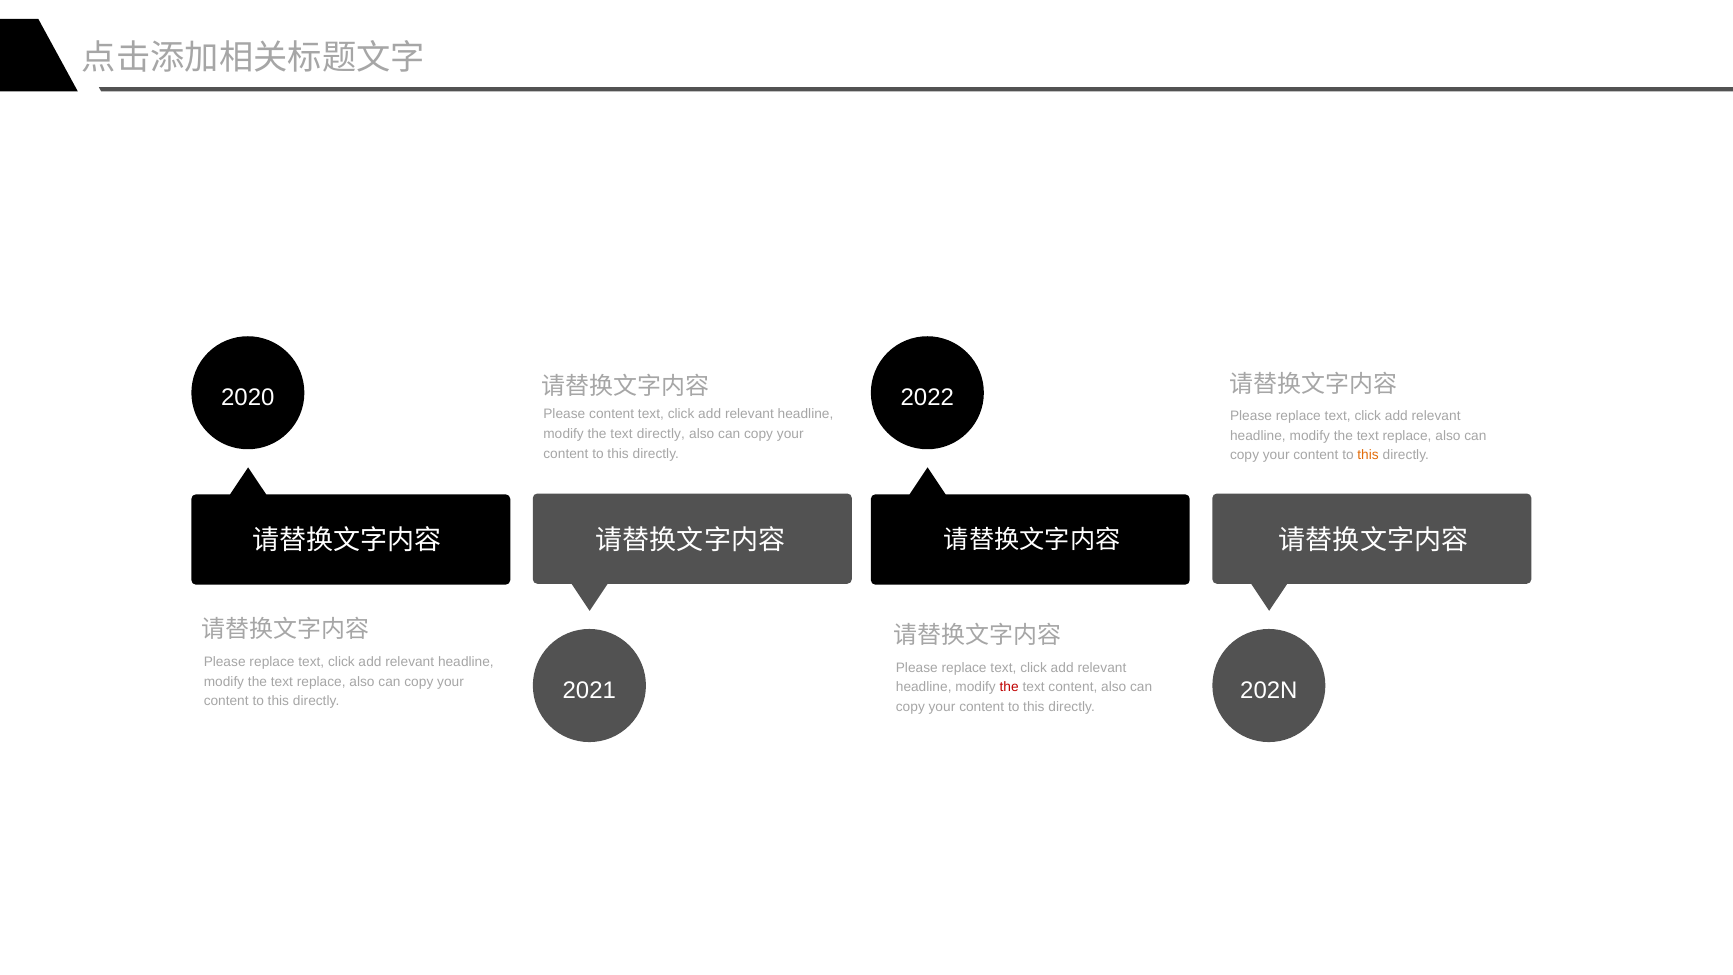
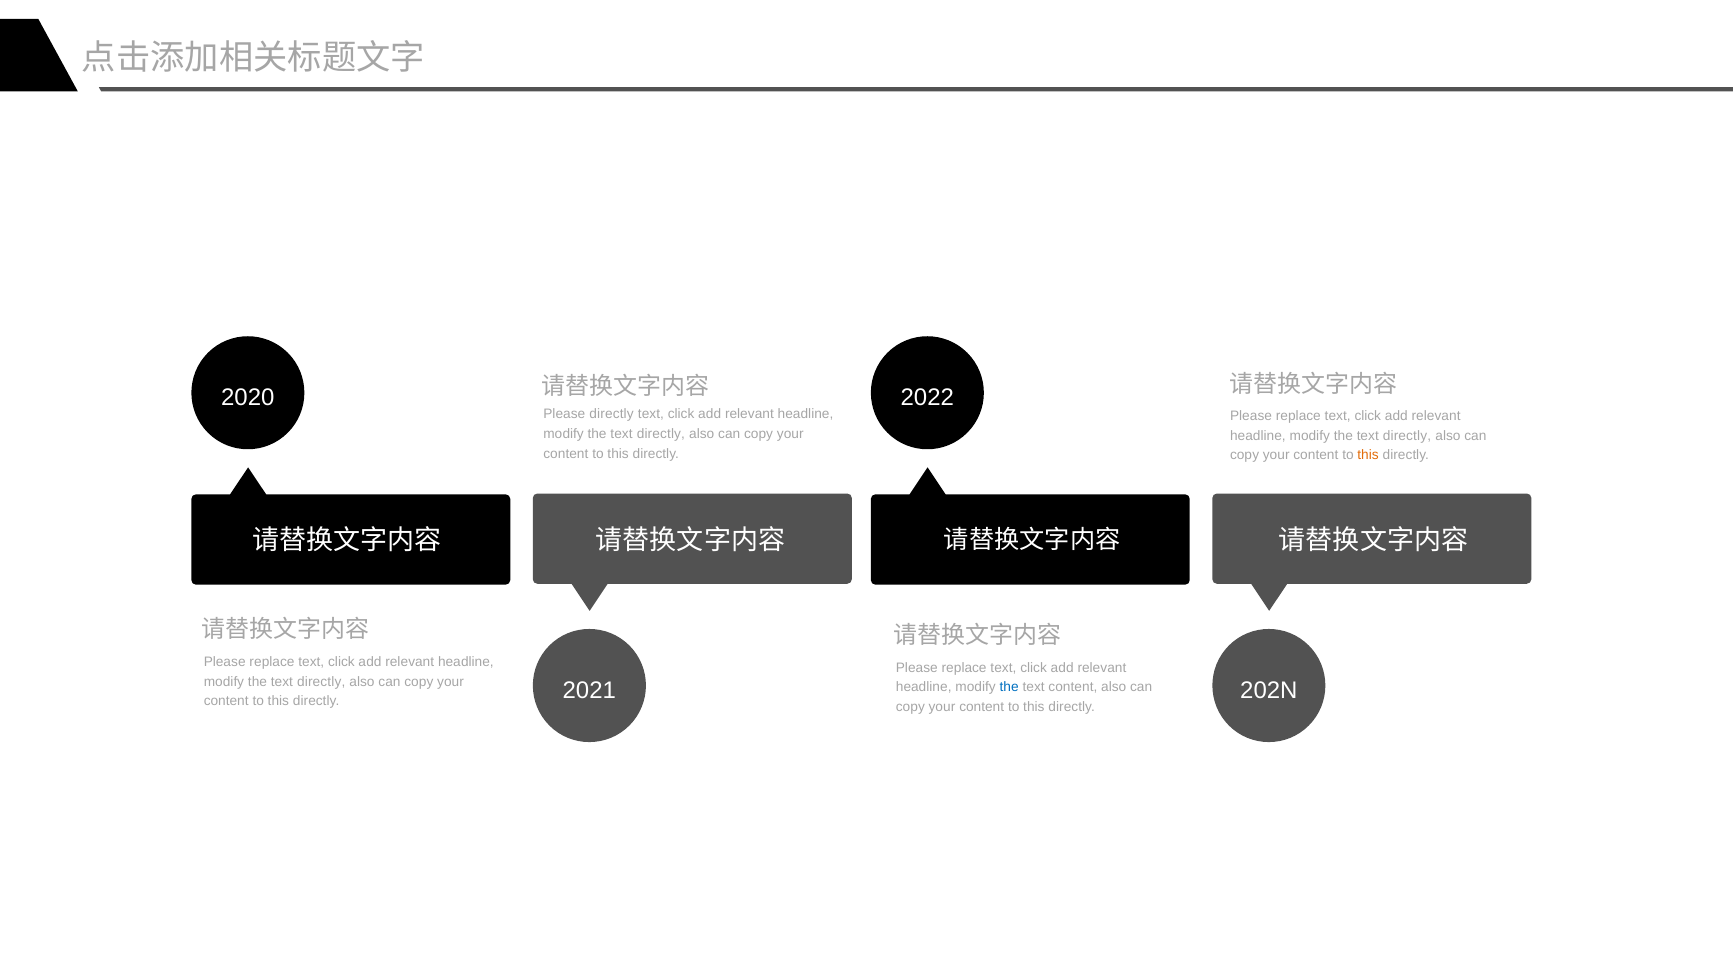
Please content: content -> directly (612, 414)
replace: replace -> directly (1407, 436)
replace: replace -> directly (321, 682)
the colour: red -> blue (1009, 687)
